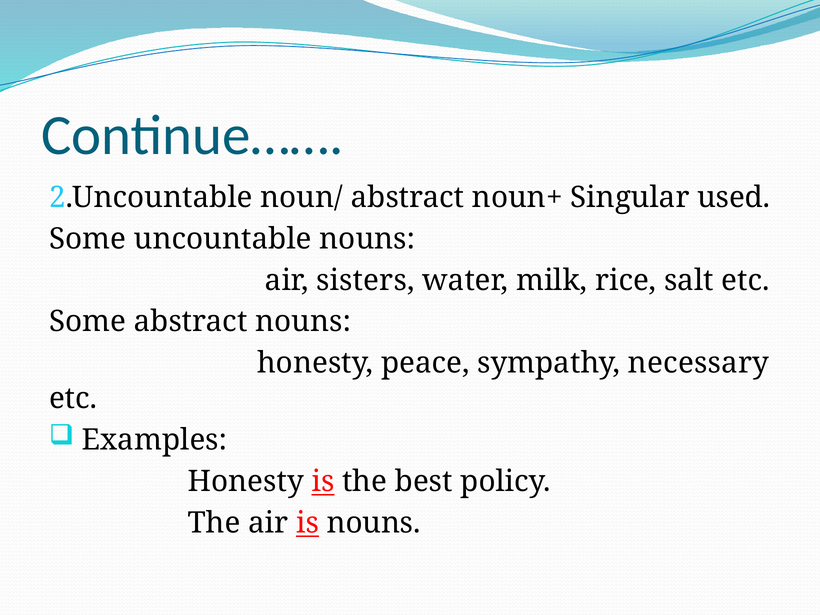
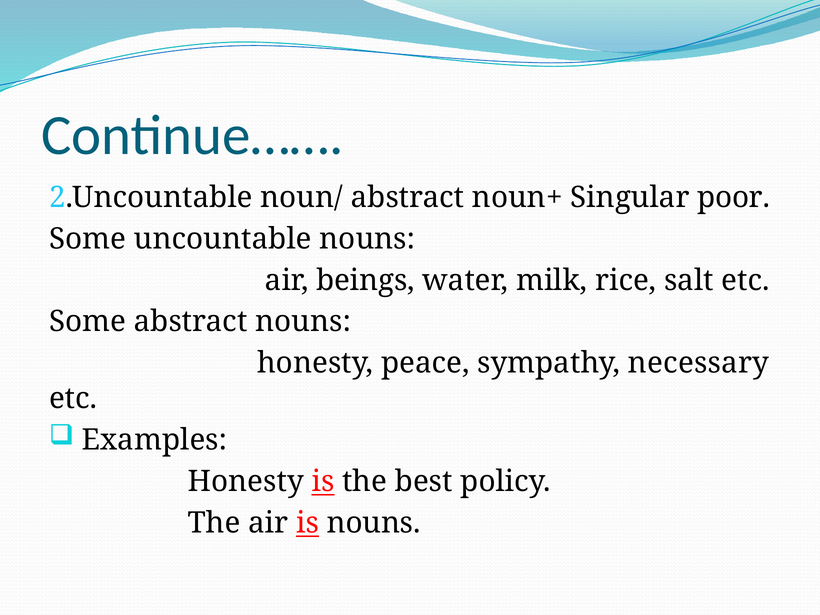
used: used -> poor (734, 197)
sisters: sisters -> beings (365, 280)
